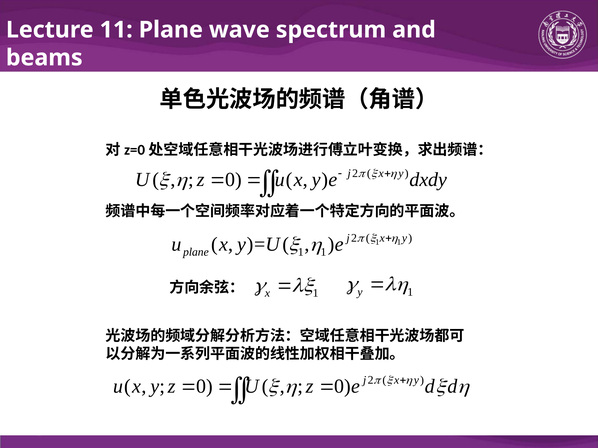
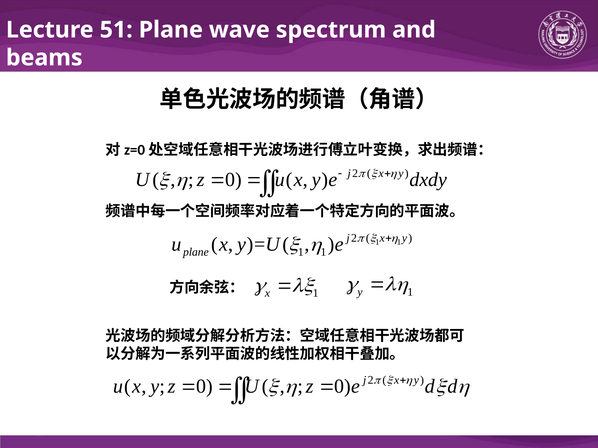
11: 11 -> 51 (116, 30)
